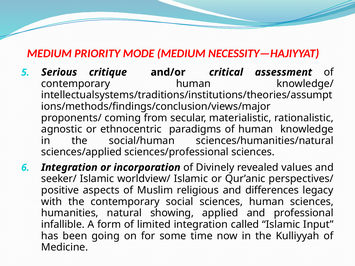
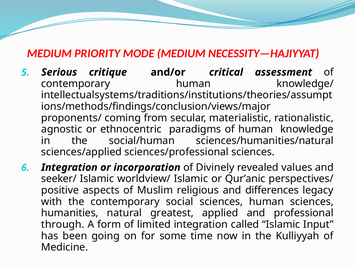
showing: showing -> greatest (172, 213)
infallible: infallible -> through (63, 225)
